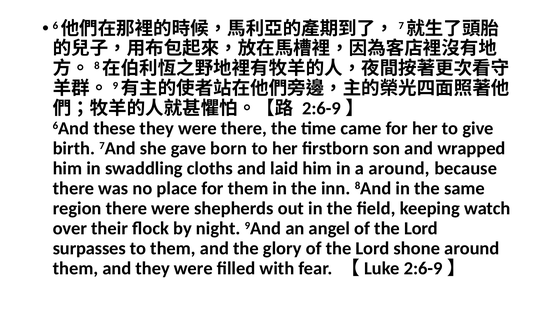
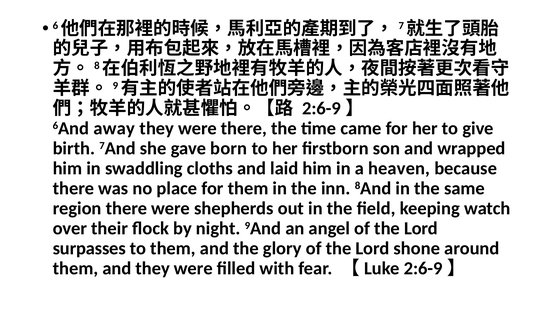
these: these -> away (114, 129)
a around: around -> heaven (399, 169)
